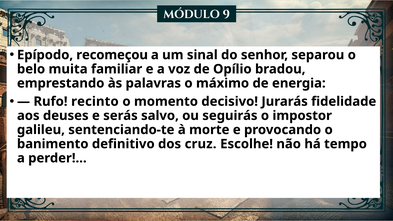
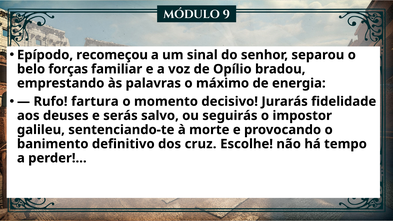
muita: muita -> forças (68, 69)
recinto: recinto -> fartura (95, 101)
